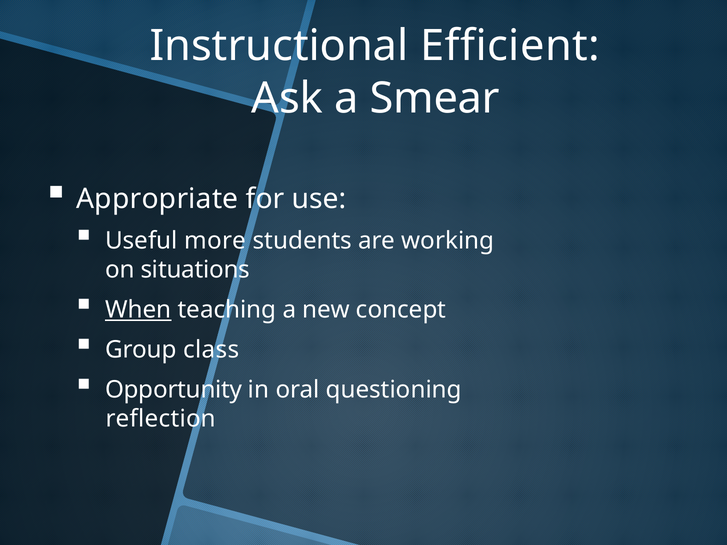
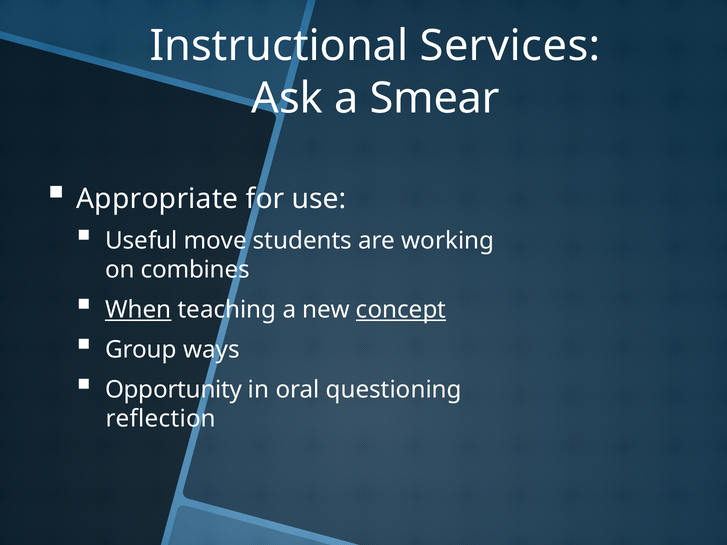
Efficient: Efficient -> Services (510, 46)
more: more -> move (215, 241)
situations: situations -> combines (195, 270)
concept underline: none -> present (401, 310)
class: class -> ways (211, 350)
